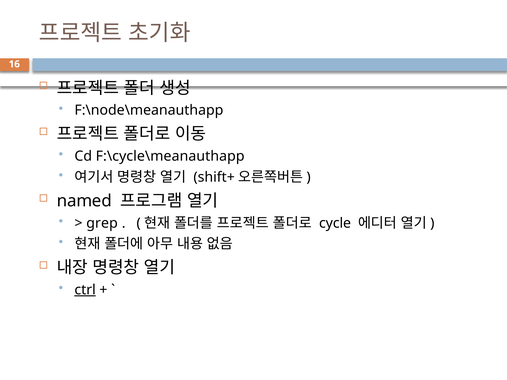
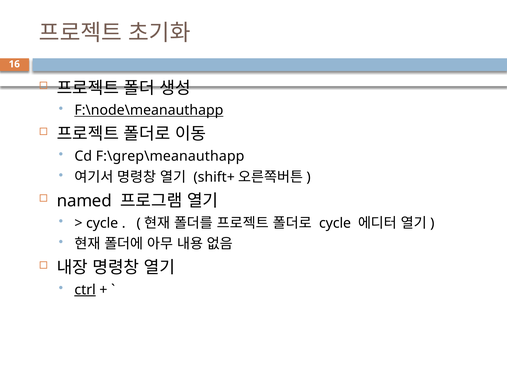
F:\node\meanauthapp underline: none -> present (149, 110)
F:\cycle\meanauthapp: F:\cycle\meanauthapp -> F:\grep\meanauthapp (170, 156)
grep: grep -> cycle (102, 223)
